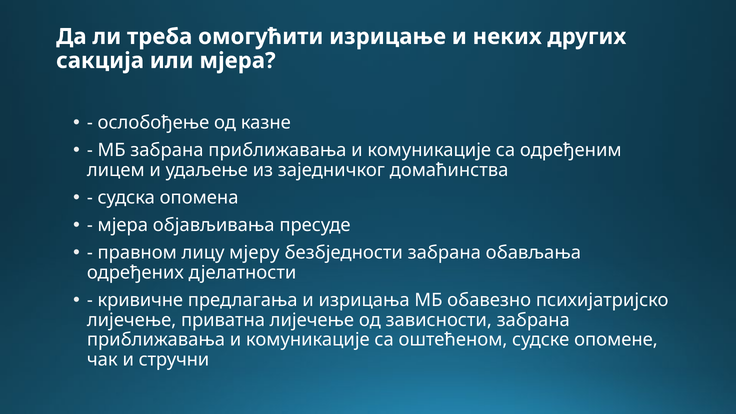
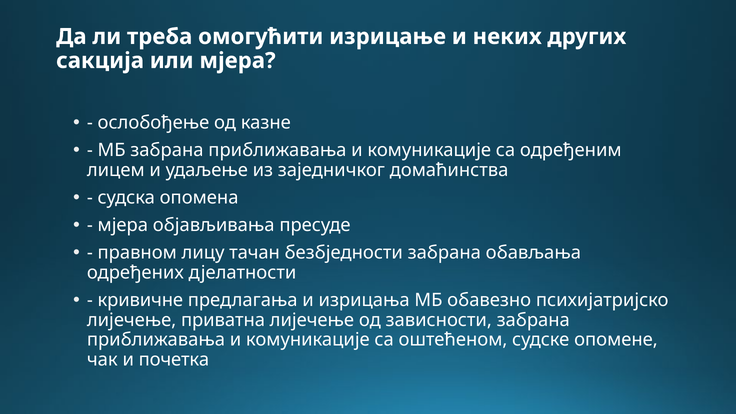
мјеру: мјеру -> тачан (255, 253)
стручни: стручни -> почетка (174, 360)
